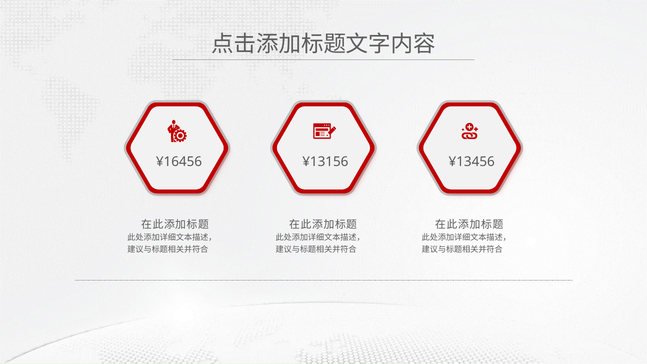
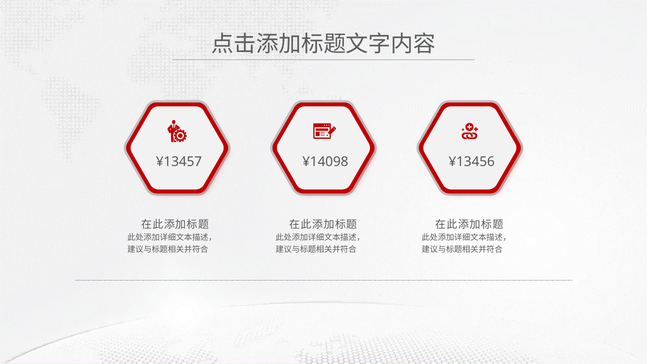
¥16456: ¥16456 -> ¥13457 (179, 162)
¥13156: ¥13156 -> ¥14098 (325, 162)
